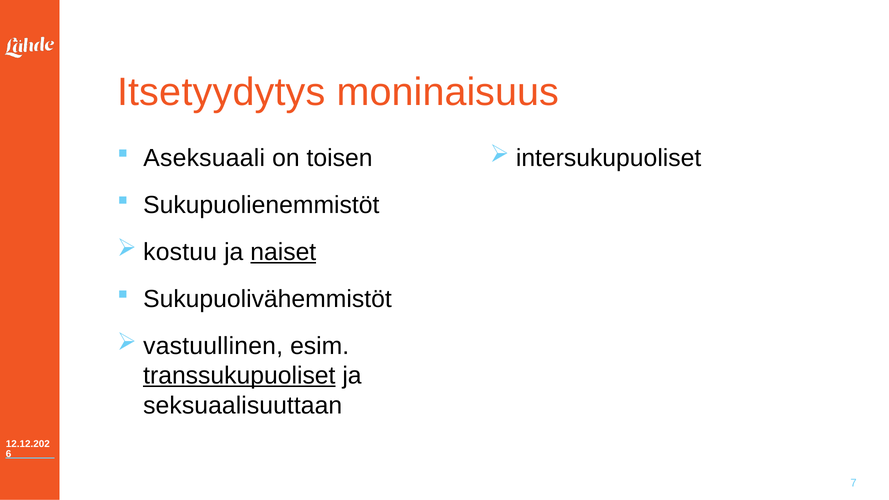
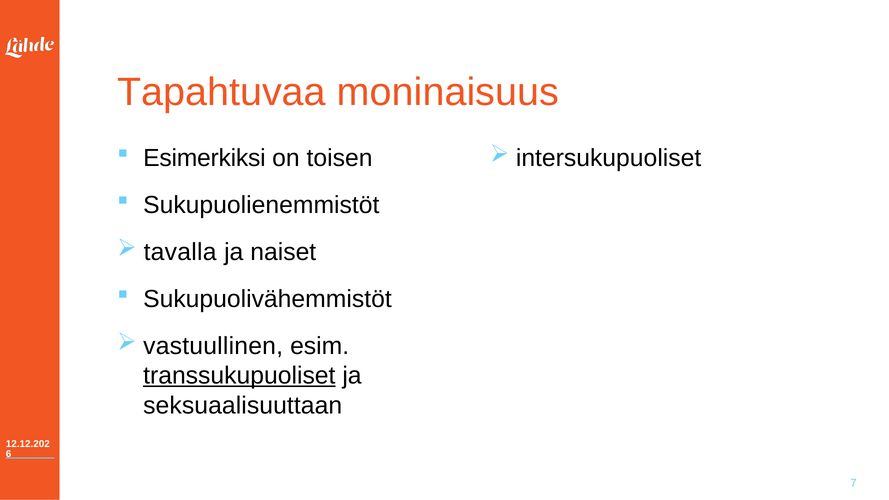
Itsetyydytys: Itsetyydytys -> Tapahtuvaa (221, 92)
Aseksuaali: Aseksuaali -> Esimerkiksi (204, 158)
kostuu: kostuu -> tavalla (180, 252)
naiset underline: present -> none (283, 252)
